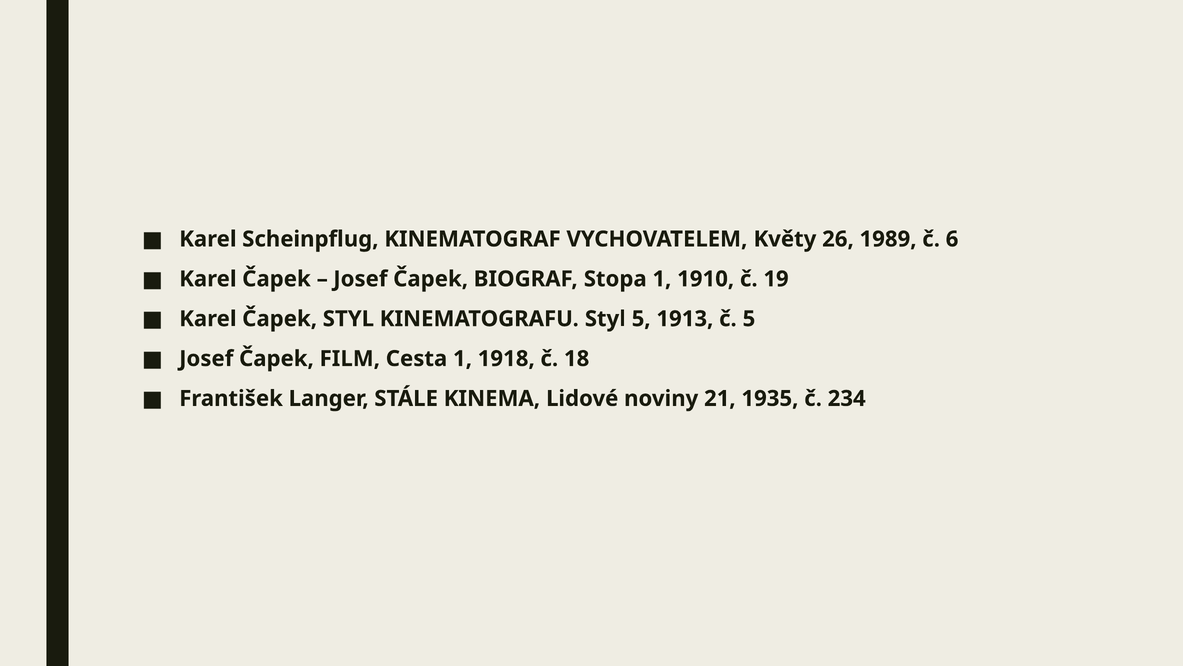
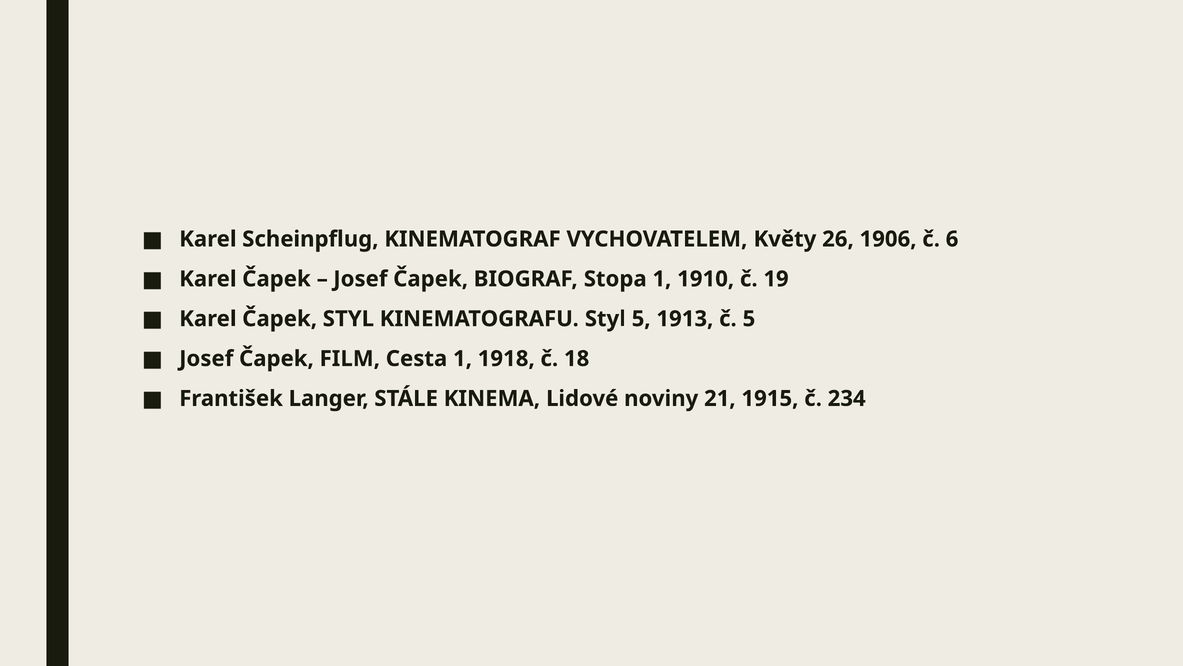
1989: 1989 -> 1906 (888, 239)
1935: 1935 -> 1915 (770, 398)
